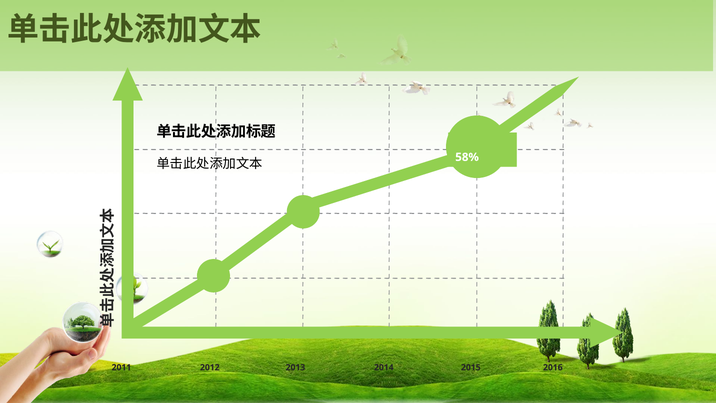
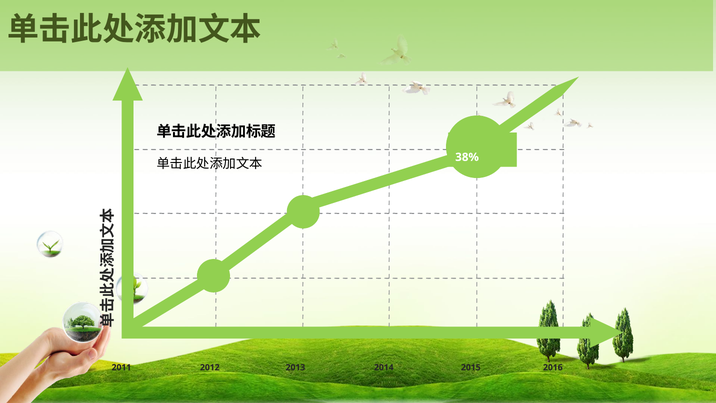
58%: 58% -> 38% (467, 157)
